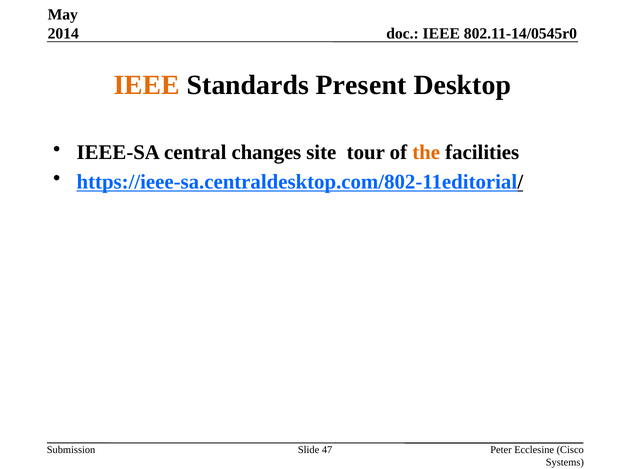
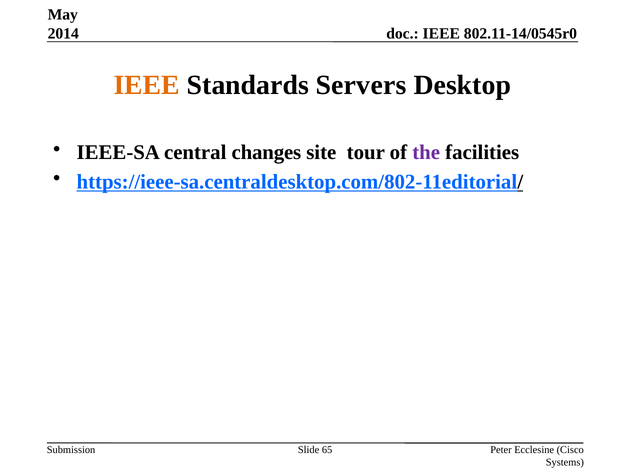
Present: Present -> Servers (361, 85)
the colour: orange -> purple (426, 153)
47: 47 -> 65 (327, 450)
